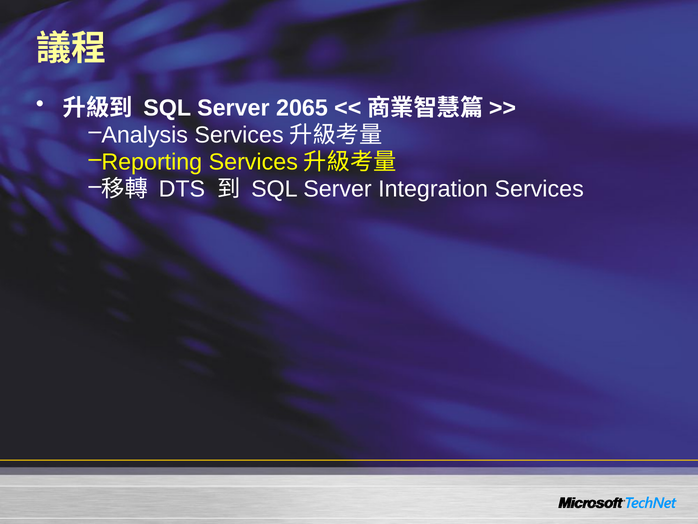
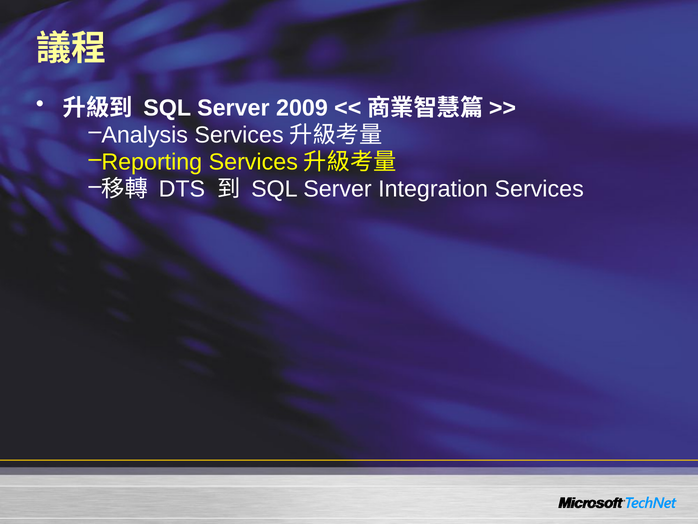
2065: 2065 -> 2009 (302, 108)
